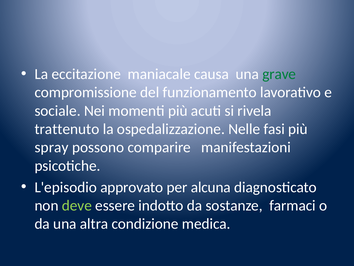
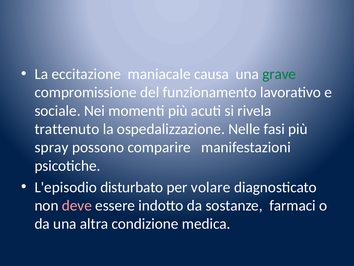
approvato: approvato -> disturbato (132, 187)
alcuna: alcuna -> volare (211, 187)
deve colour: light green -> pink (77, 205)
